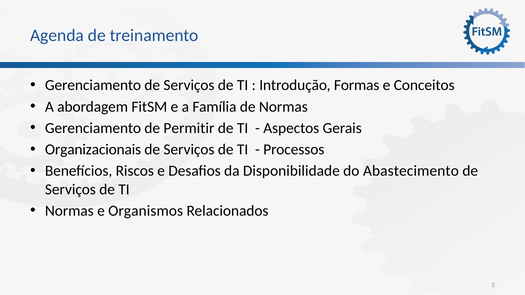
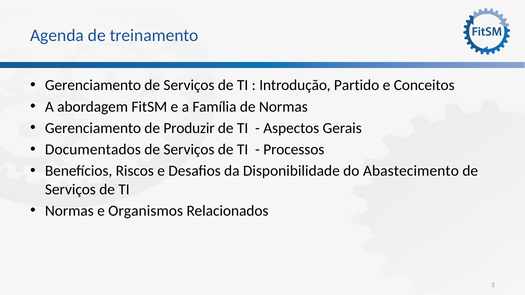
Formas: Formas -> Partido (357, 85)
Permitir: Permitir -> Produzir (189, 128)
Organizacionais: Organizacionais -> Documentados (93, 150)
